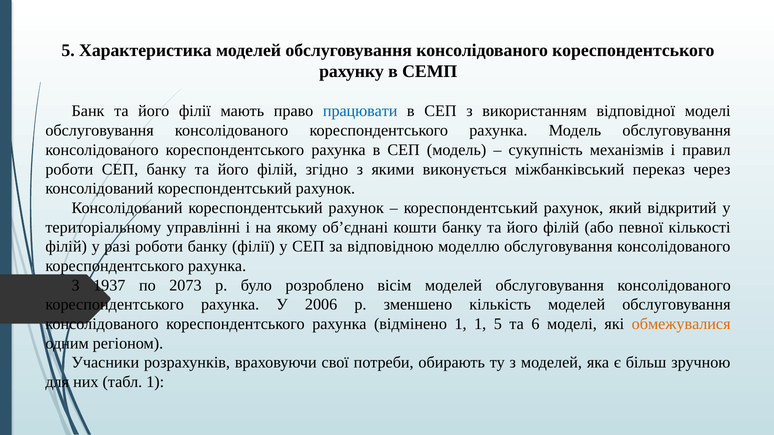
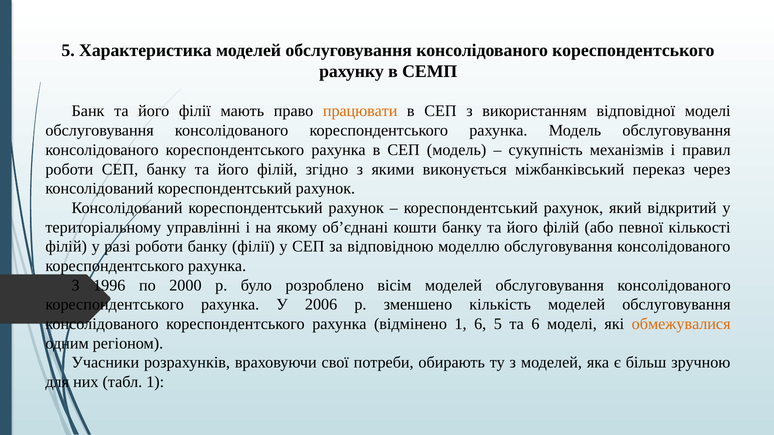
працювати colour: blue -> orange (360, 111)
1937: 1937 -> 1996 (109, 285)
2073: 2073 -> 2000 (185, 285)
1 1: 1 -> 6 (480, 324)
